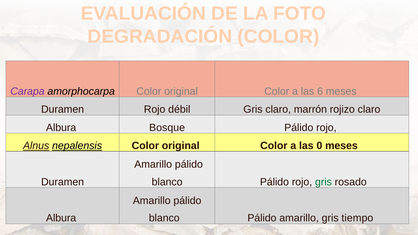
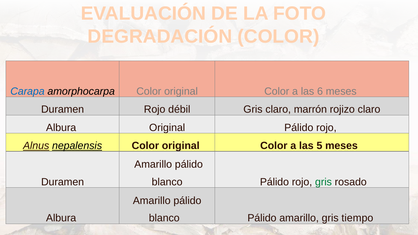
Carapa colour: purple -> blue (27, 91)
Albura Bosque: Bosque -> Original (167, 128)
0: 0 -> 5 (319, 146)
